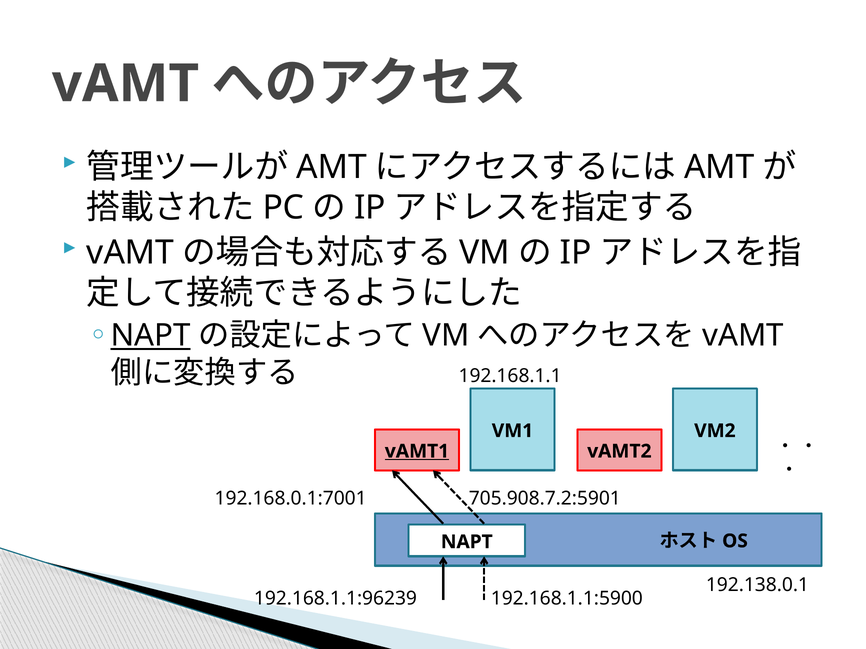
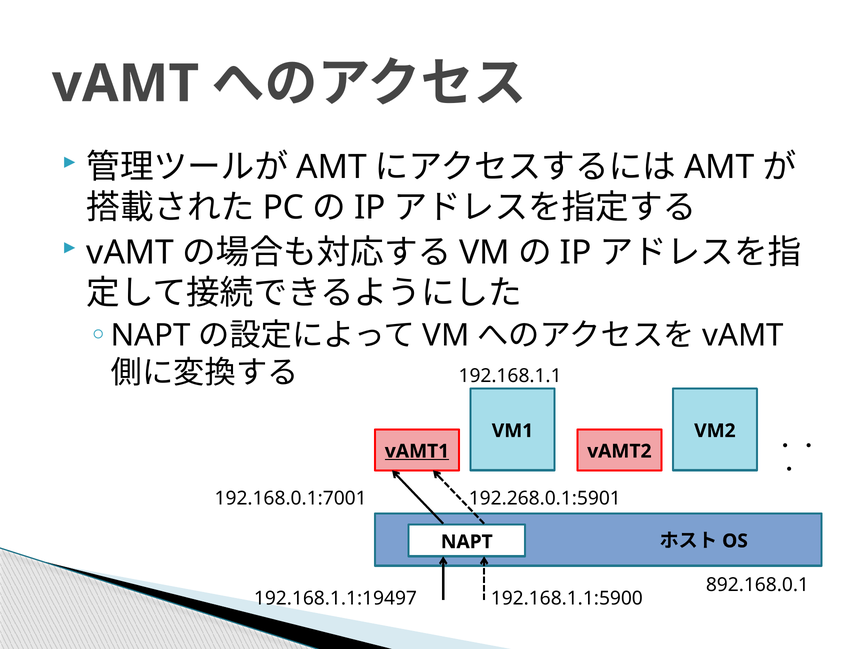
NAPT underline: present -> none (151, 336)
705.908.7.2:5901: 705.908.7.2:5901 -> 192.268.0.1:5901 (545, 499)
192.138.0.1: 192.138.0.1 -> 892.168.0.1 (757, 585)
192.168.1.1:96239: 192.168.1.1:96239 -> 192.168.1.1:19497 (335, 599)
